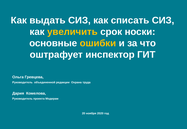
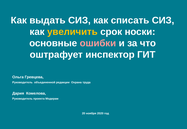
ошибки colour: yellow -> pink (98, 43)
